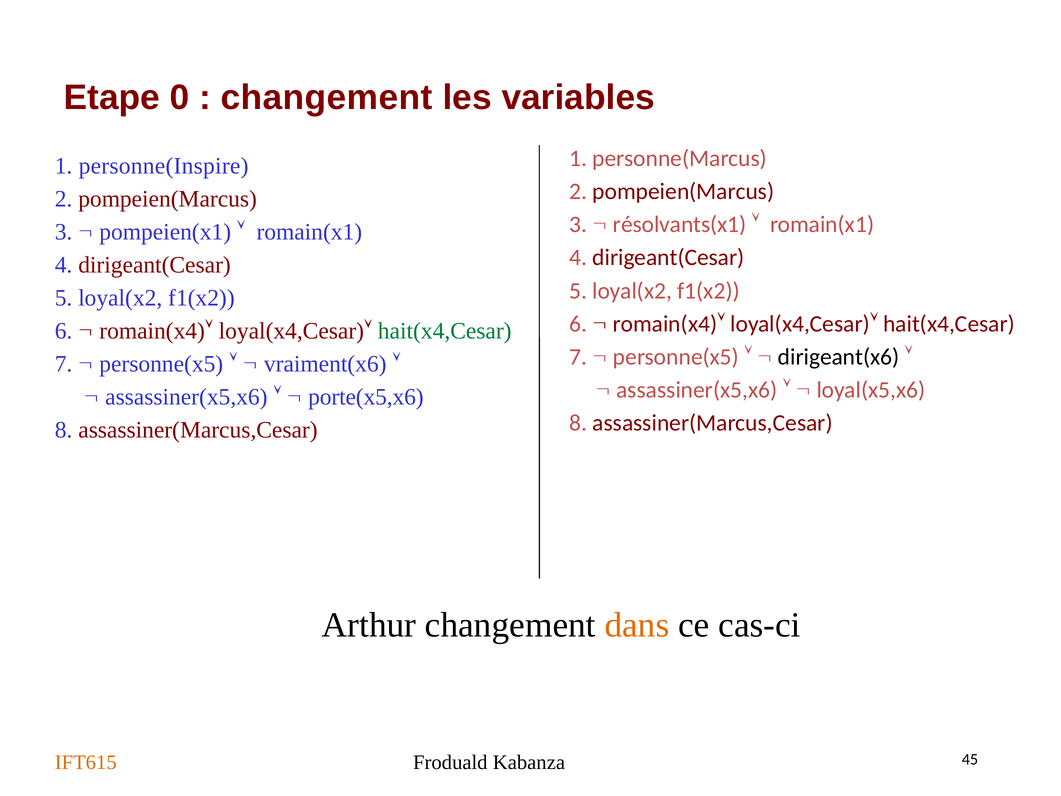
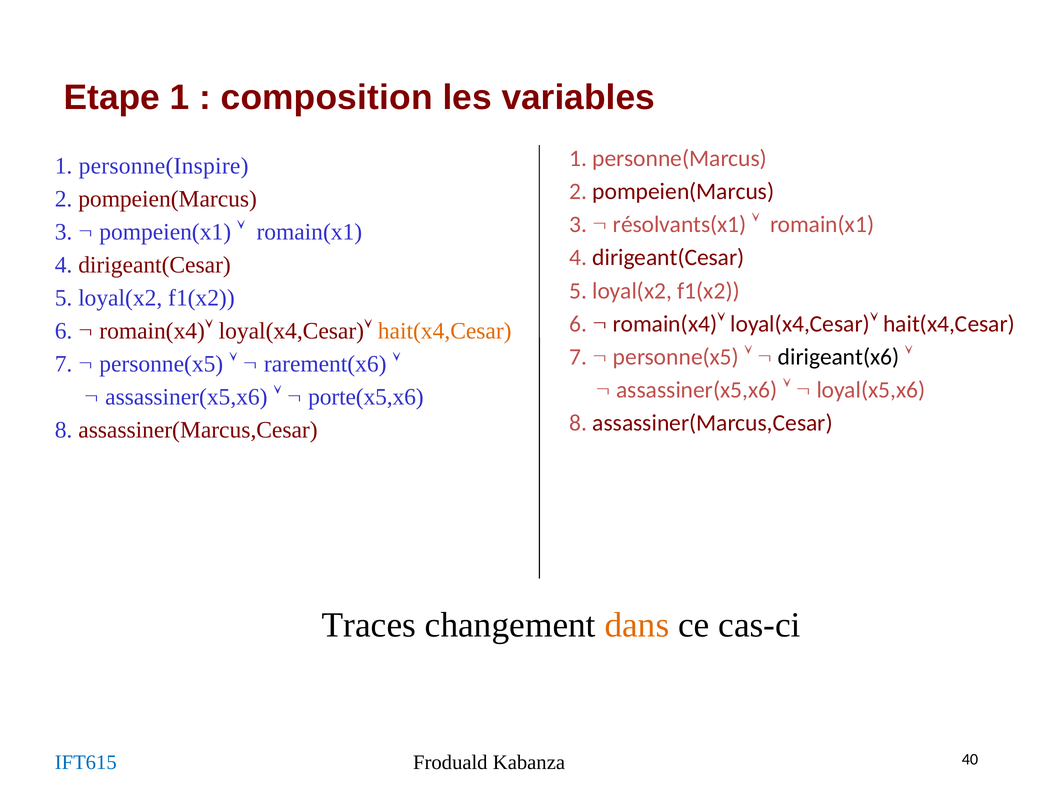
Etape 0: 0 -> 1 (180, 98)
changement: changement -> composition (327, 98)
hait(x4,Cesar colour: green -> orange (445, 331)
vraiment(x6: vraiment(x6 -> rarement(x6 (325, 364)
Arthur: Arthur -> Traces (369, 625)
IFT615 colour: orange -> blue (86, 762)
45: 45 -> 40 (970, 759)
